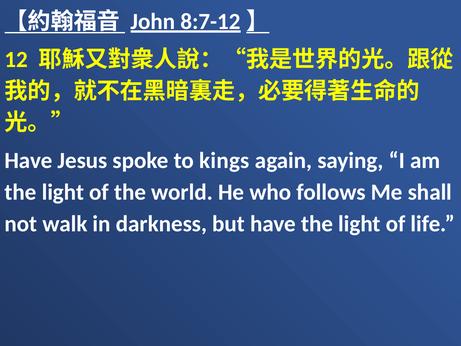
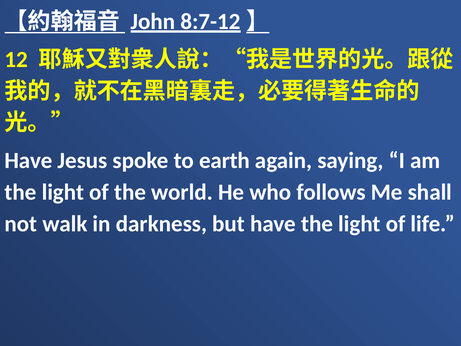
kings: kings -> earth (225, 161)
